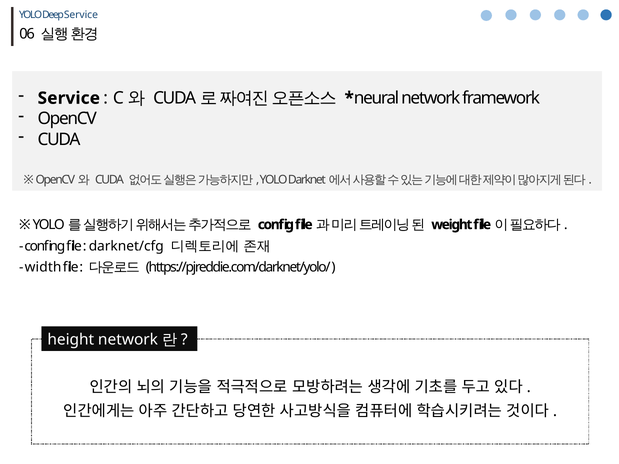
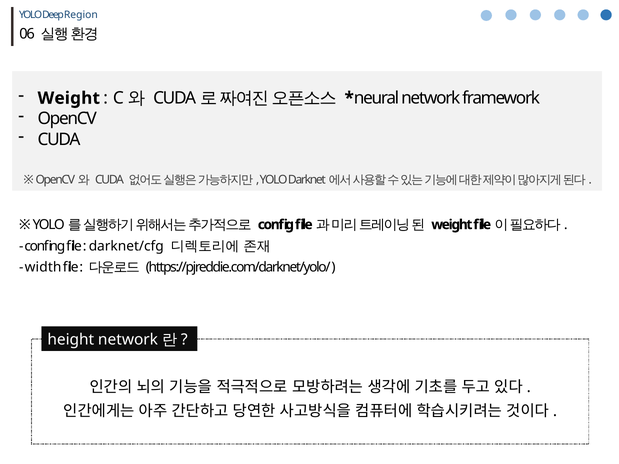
Deep Service: Service -> Region (81, 15)
Service: Service -> Weight (69, 98)
